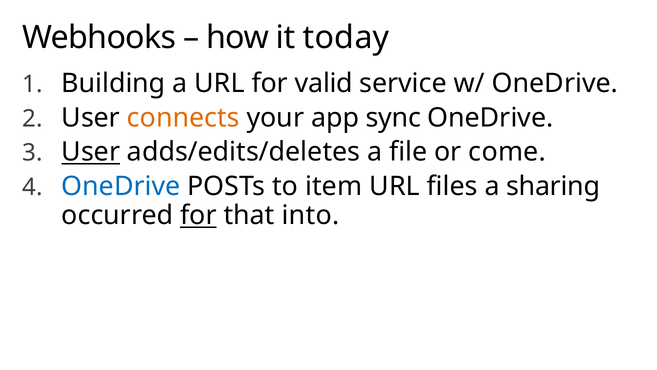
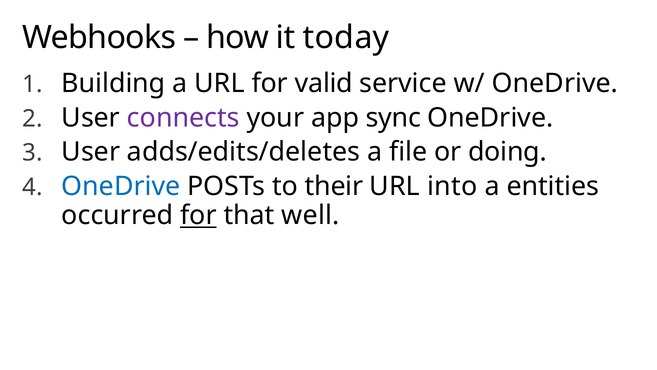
connects colour: orange -> purple (183, 118)
User underline: present -> none (91, 152)
come: come -> doing (507, 152)
item: item -> their (334, 186)
files: files -> into (452, 186)
sharing: sharing -> entities (553, 186)
into: into -> well (311, 215)
